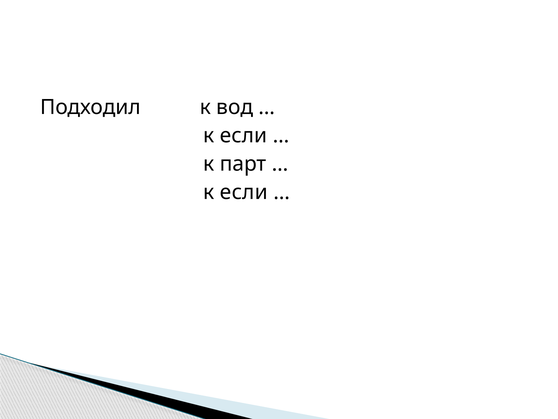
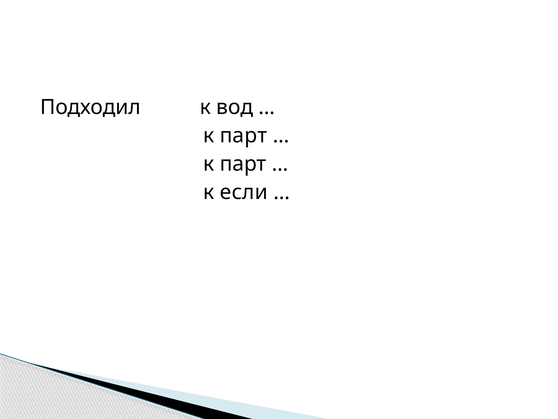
если: если -> парт (243, 135)
